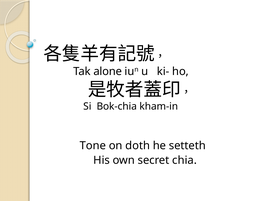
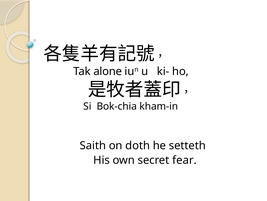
Tone: Tone -> Saith (93, 145)
chia: chia -> fear (185, 160)
